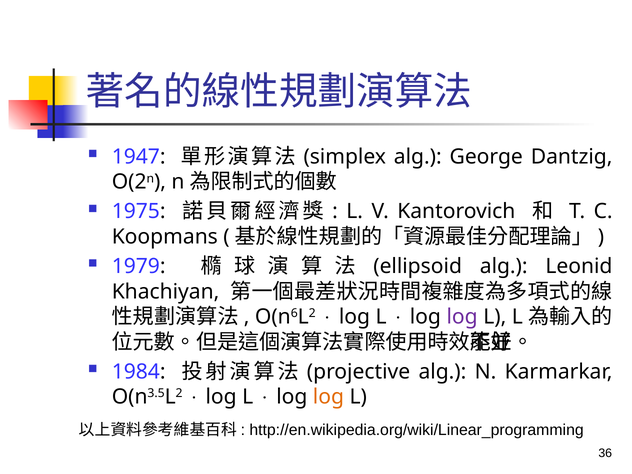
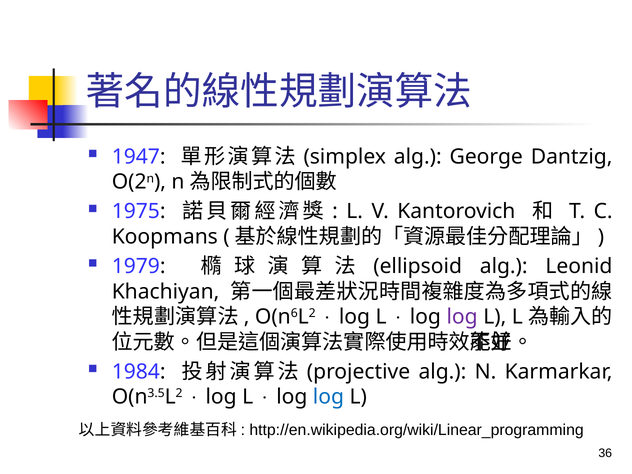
log colour: orange -> blue (328, 397)
